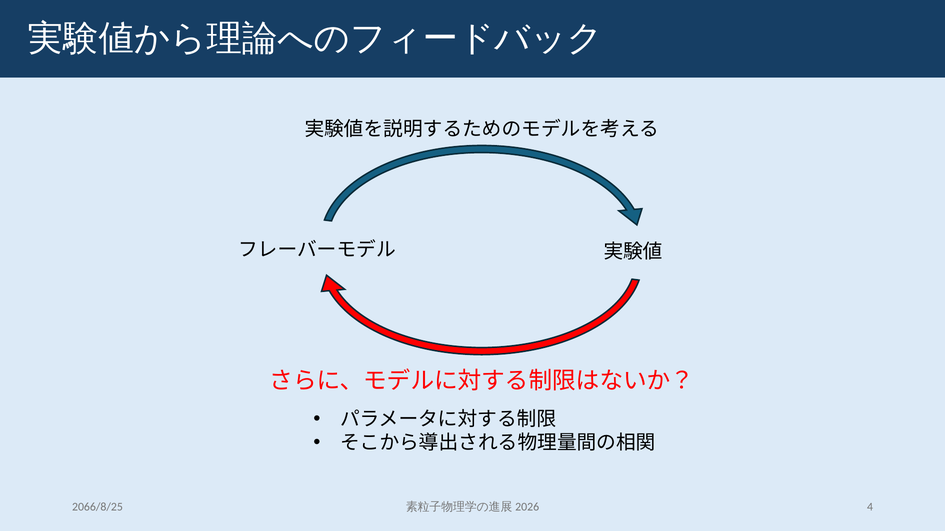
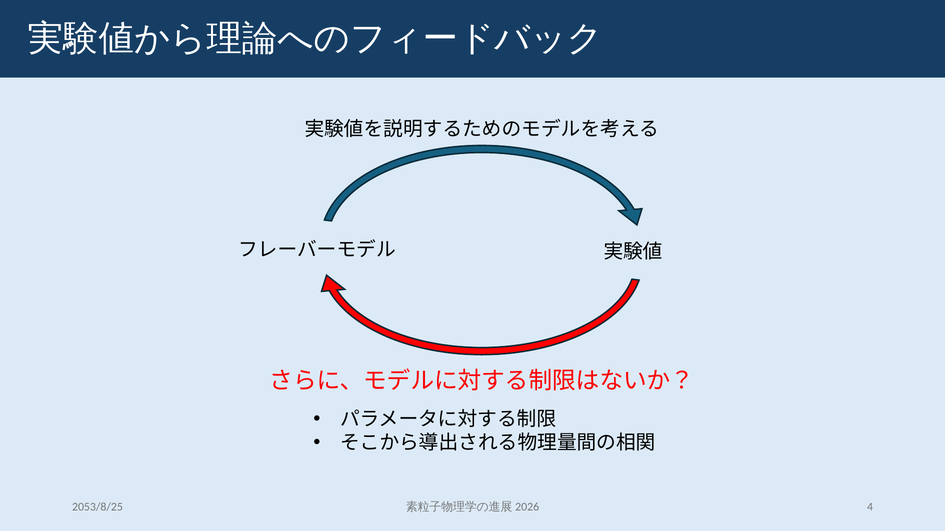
2066/8/25: 2066/8/25 -> 2053/8/25 (97, 508)
